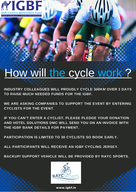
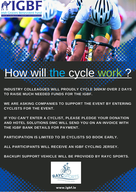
work colour: light blue -> light green (110, 73)
